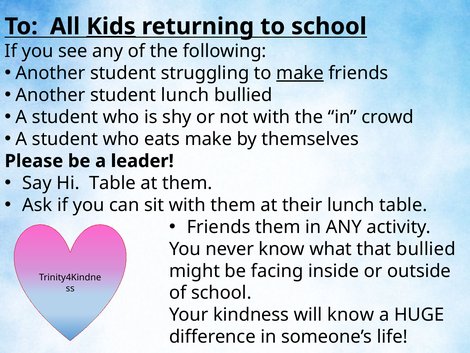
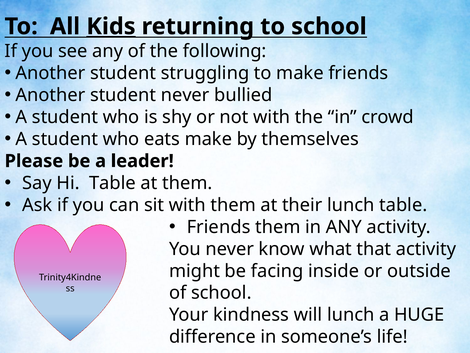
make underline: present -> none (300, 73)
student lunch: lunch -> never (185, 95)
that bullied: bullied -> activity (426, 249)
will know: know -> lunch (351, 314)
